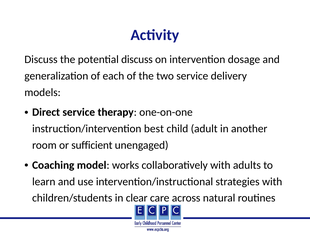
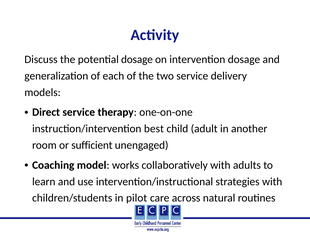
potential discuss: discuss -> dosage (137, 59)
clear: clear -> pilot (137, 198)
